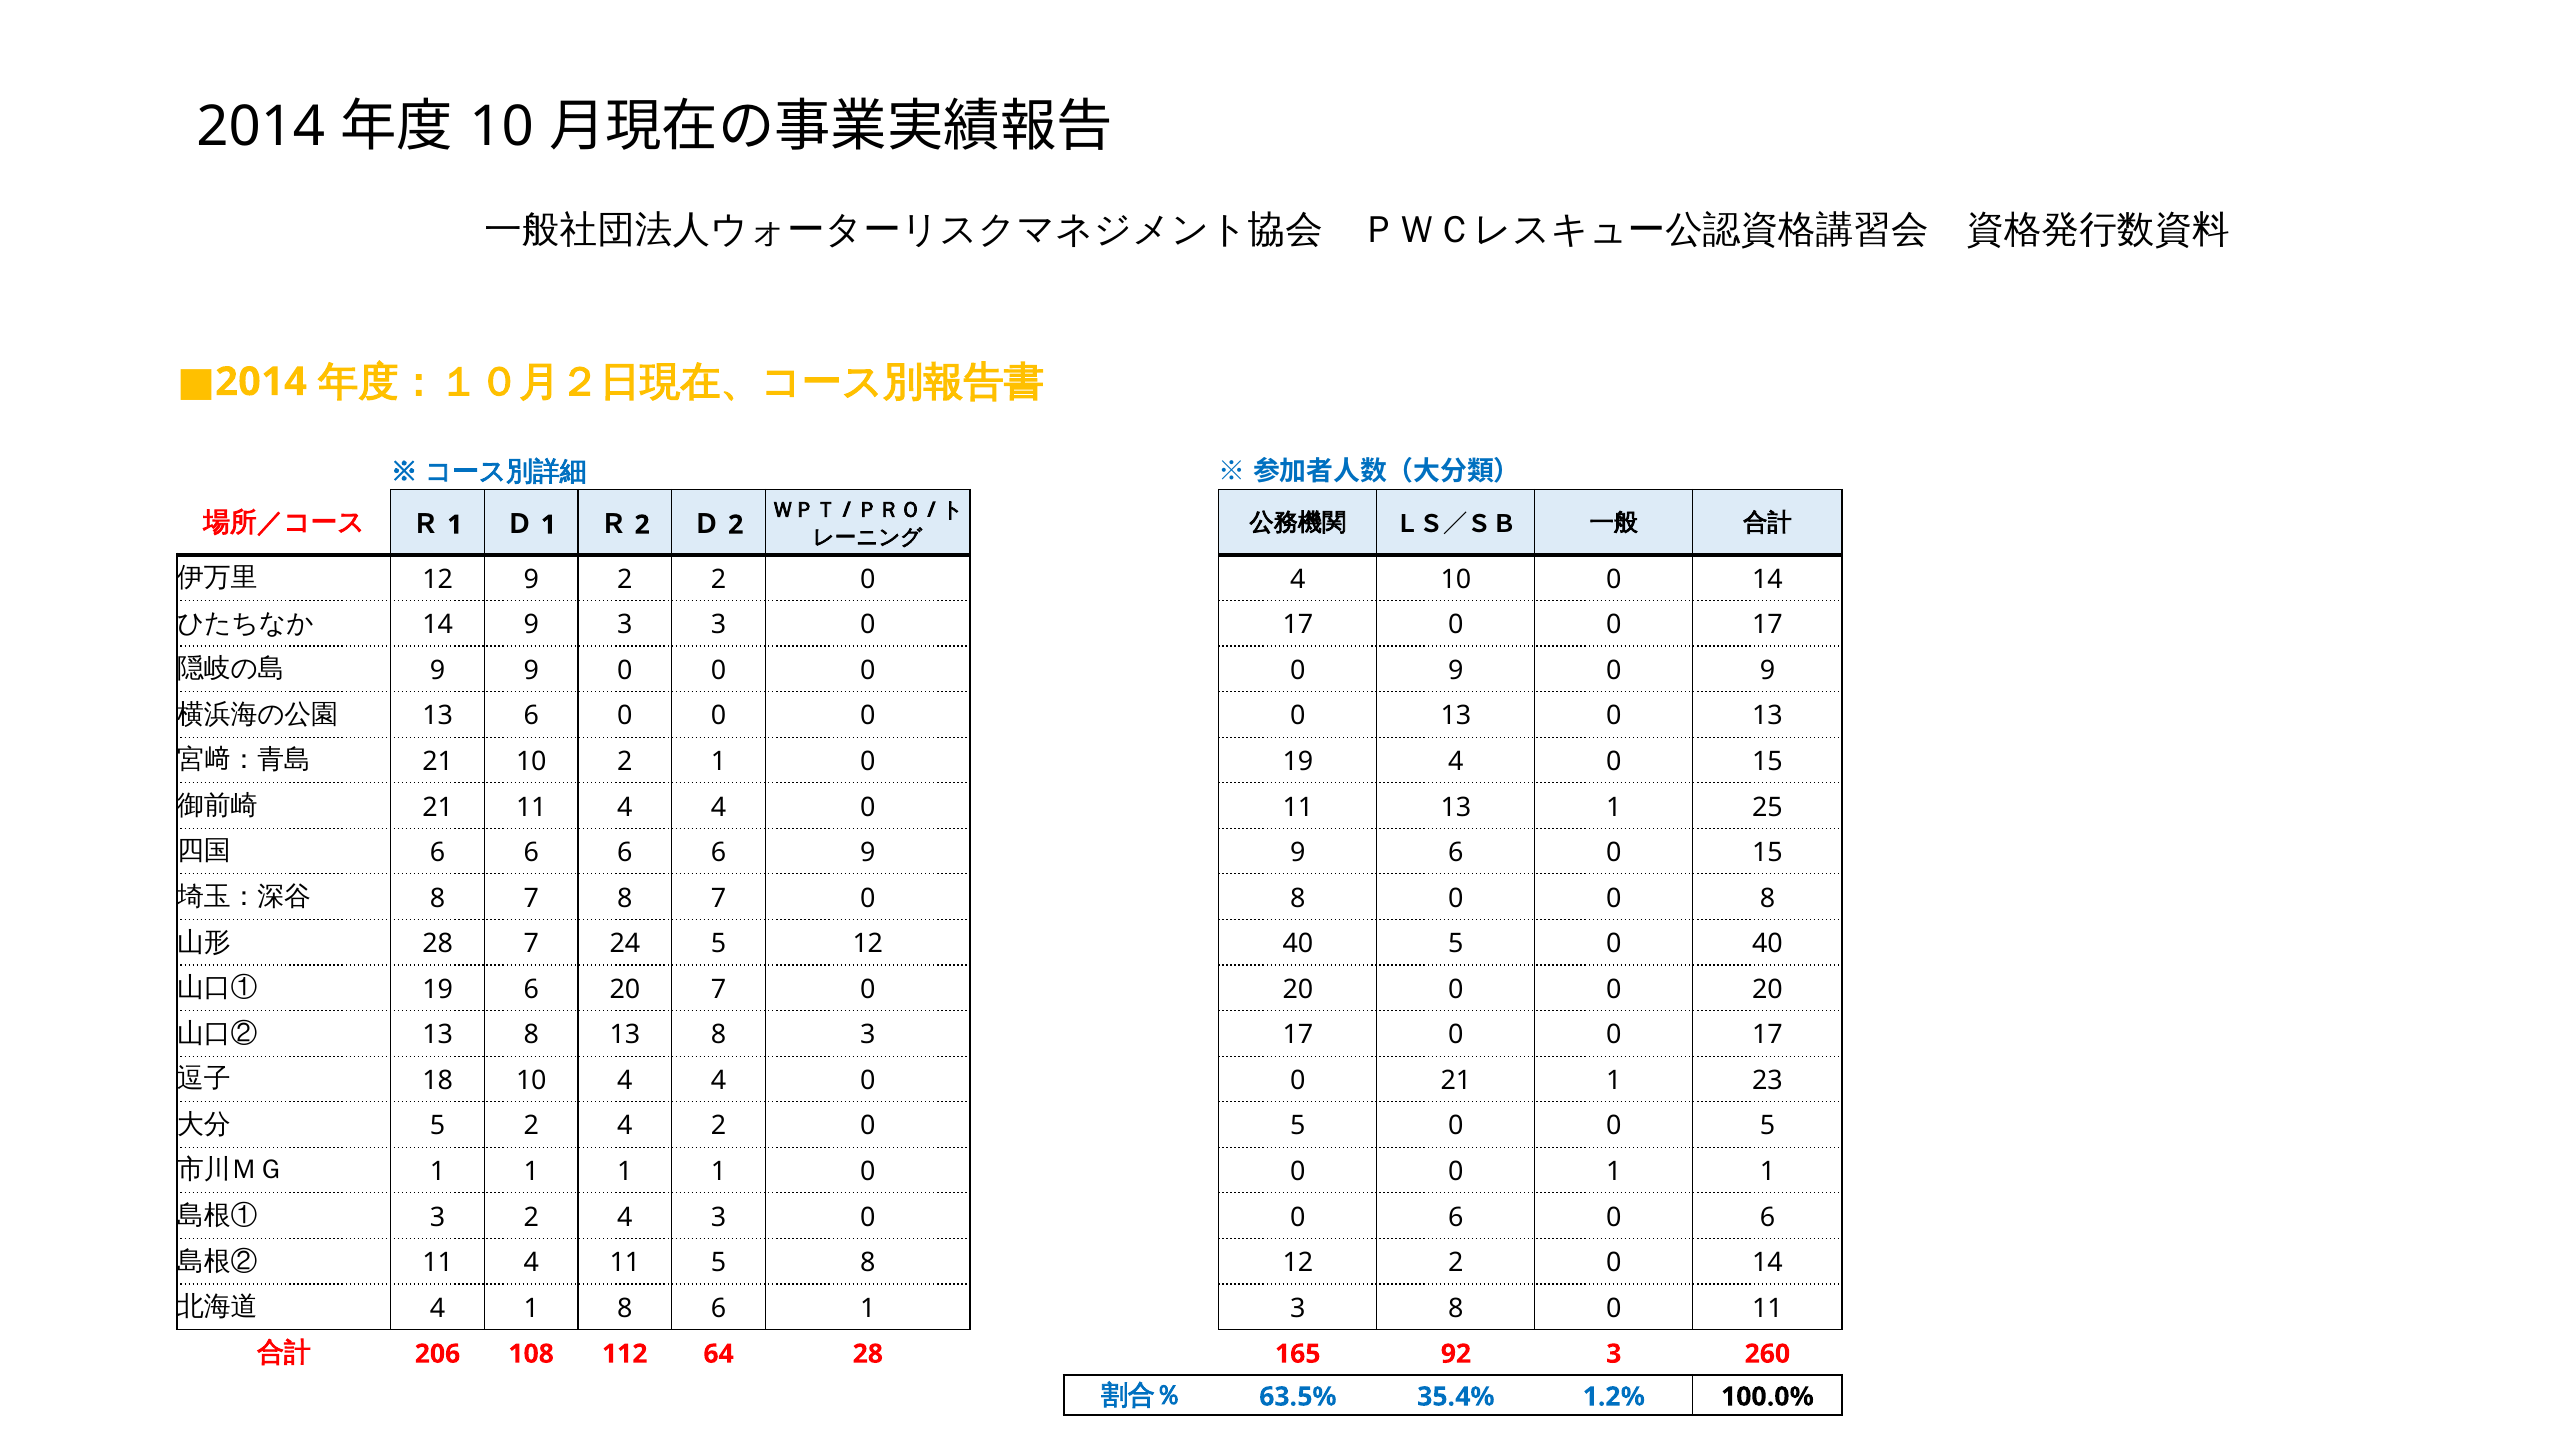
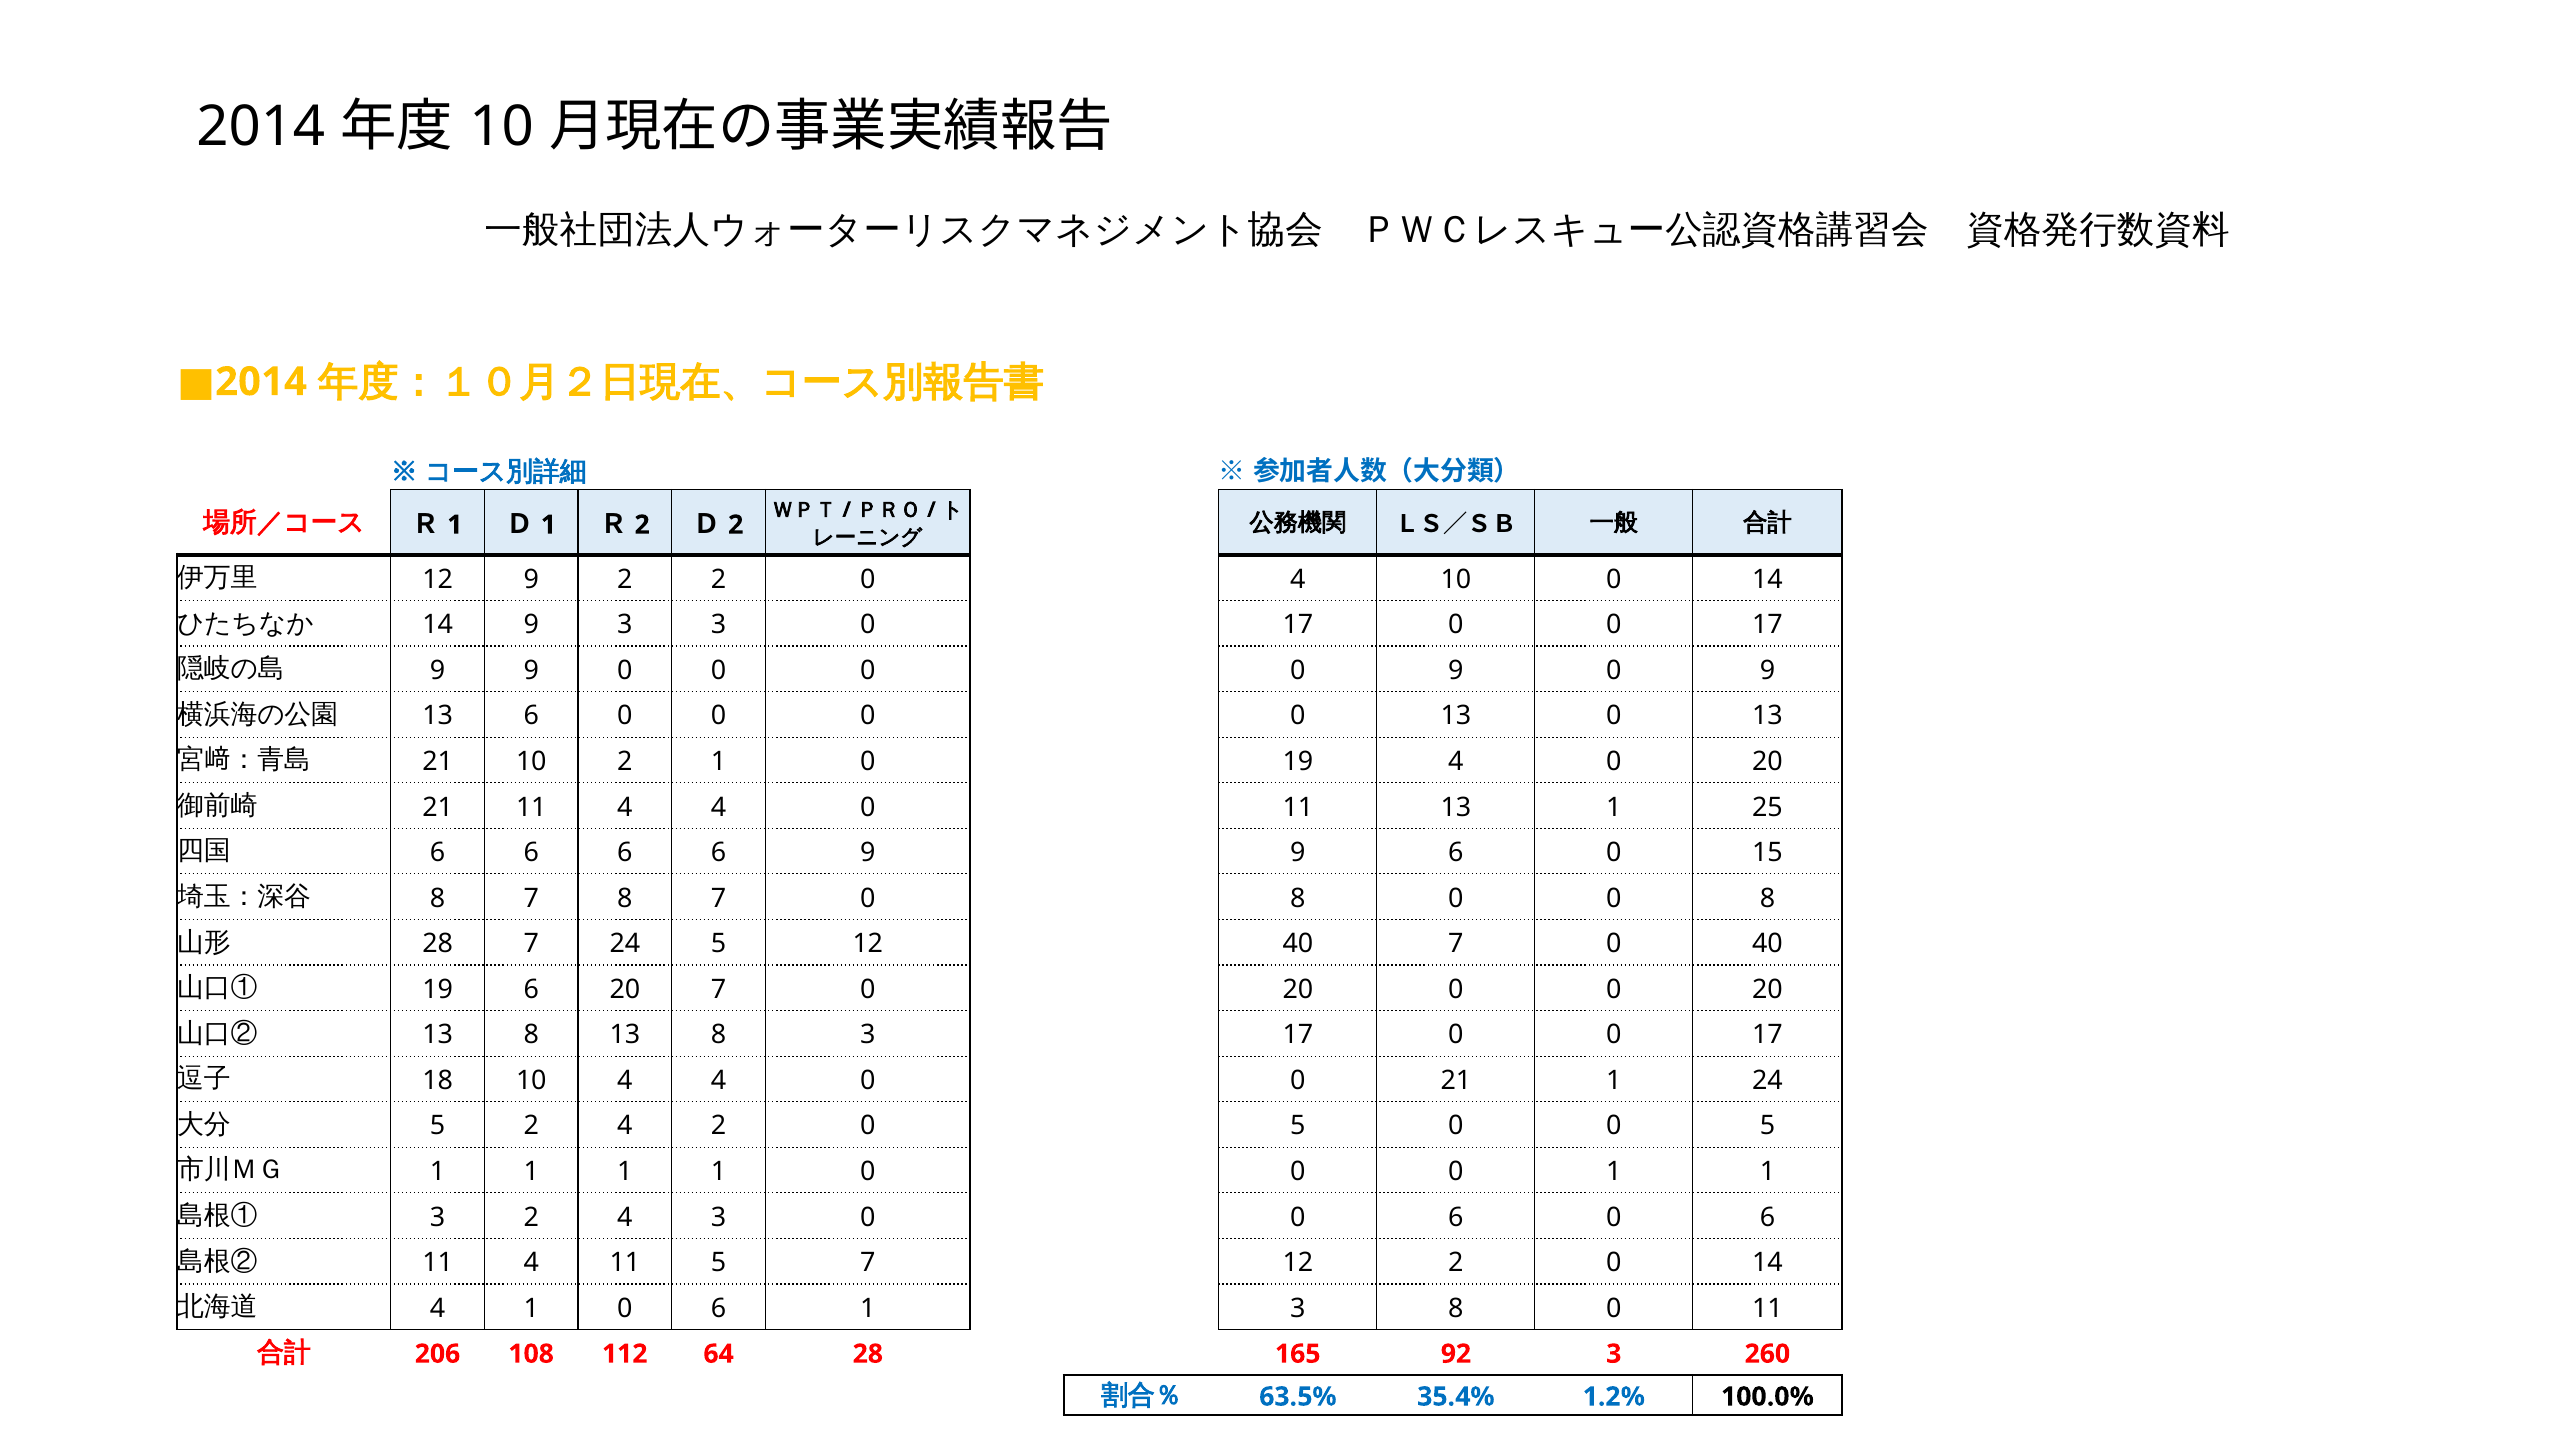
4 0 15: 15 -> 20 (1768, 762)
40 5: 5 -> 7 (1456, 944)
1 23: 23 -> 24 (1768, 1081)
5 8: 8 -> 7 (868, 1263)
4 1 8: 8 -> 0 (625, 1308)
